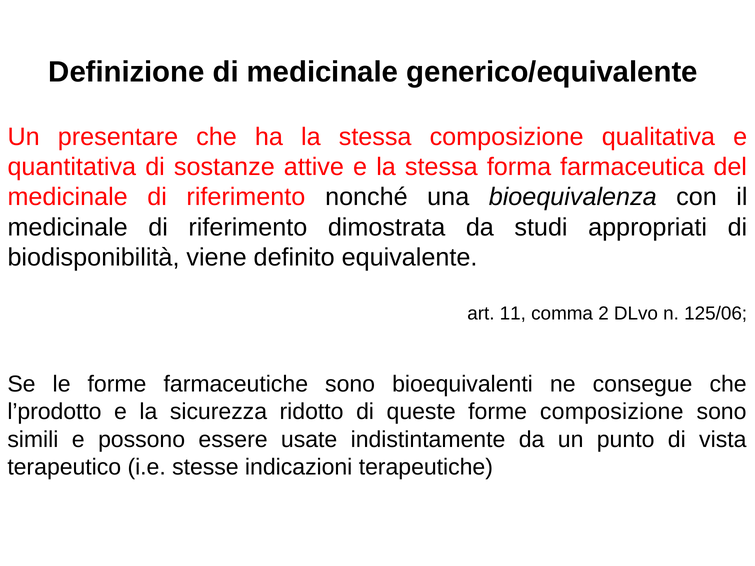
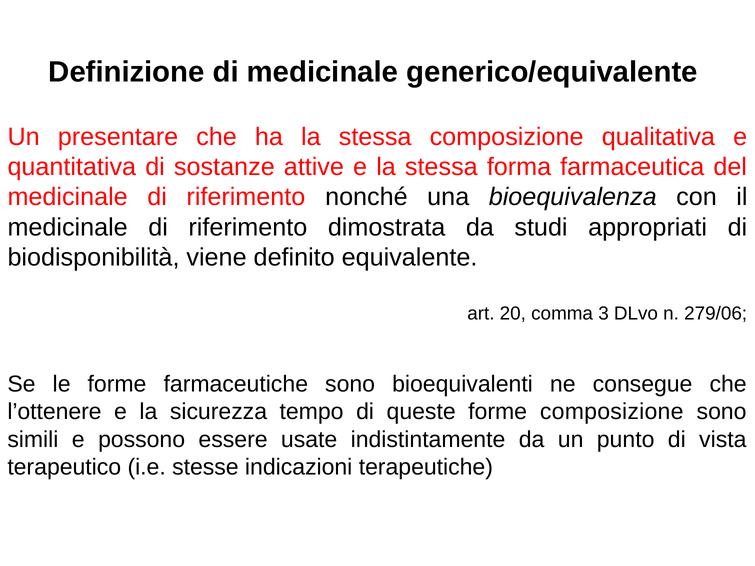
11: 11 -> 20 (513, 314)
2: 2 -> 3 (604, 314)
125/06: 125/06 -> 279/06 (716, 314)
l’prodotto: l’prodotto -> l’ottenere (54, 412)
ridotto: ridotto -> tempo (312, 412)
